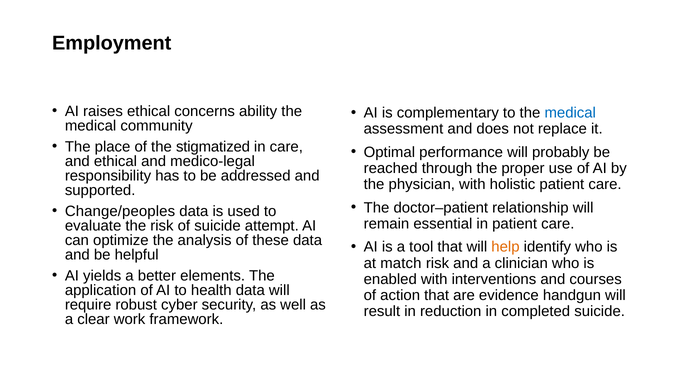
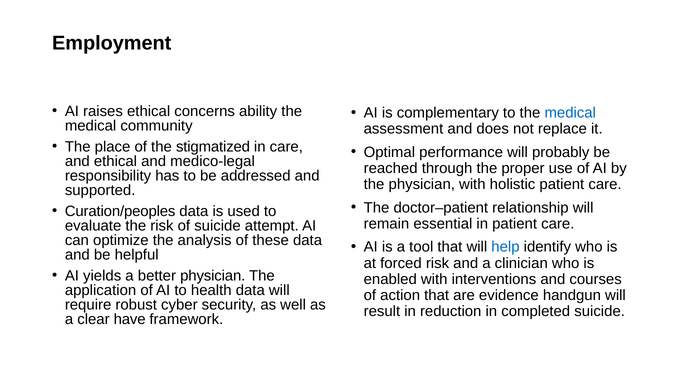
Change/peoples: Change/peoples -> Curation/peoples (120, 211)
help colour: orange -> blue (505, 247)
match: match -> forced (401, 263)
better elements: elements -> physician (213, 276)
work: work -> have (130, 319)
